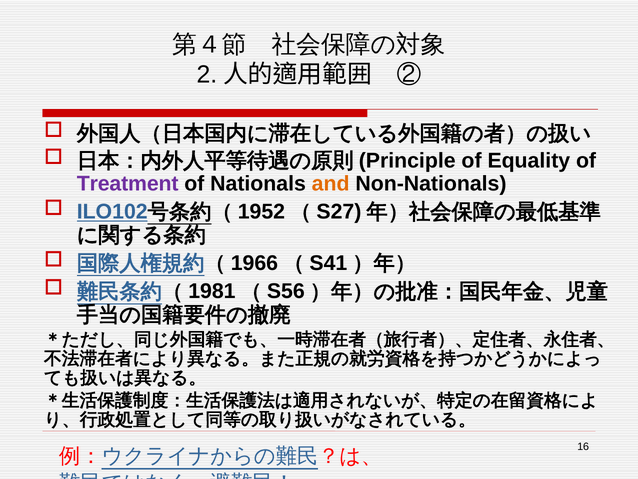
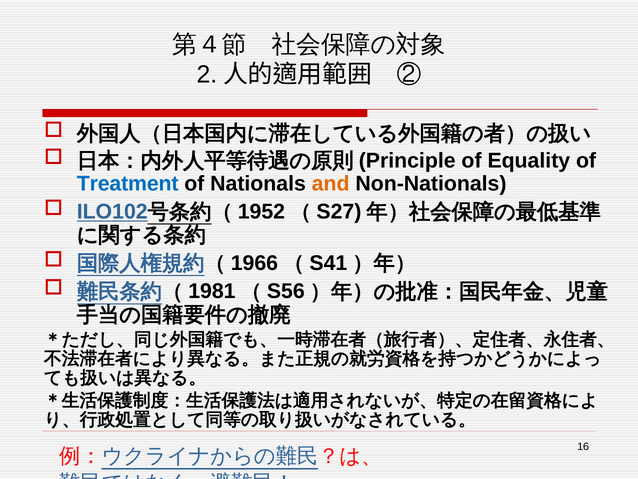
Treatment colour: purple -> blue (128, 183)
